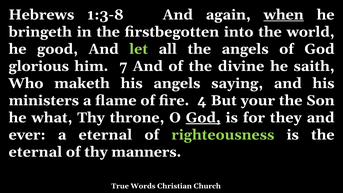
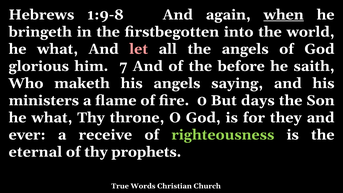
1:3-8: 1:3-8 -> 1:9-8 (106, 15)
good: good -> what (58, 49)
let colour: light green -> pink (139, 49)
divine: divine -> before (241, 66)
4: 4 -> 0 (202, 100)
your: your -> days (258, 100)
God underline: present -> none (203, 118)
a eternal: eternal -> receive (105, 135)
manners: manners -> prophets (146, 152)
